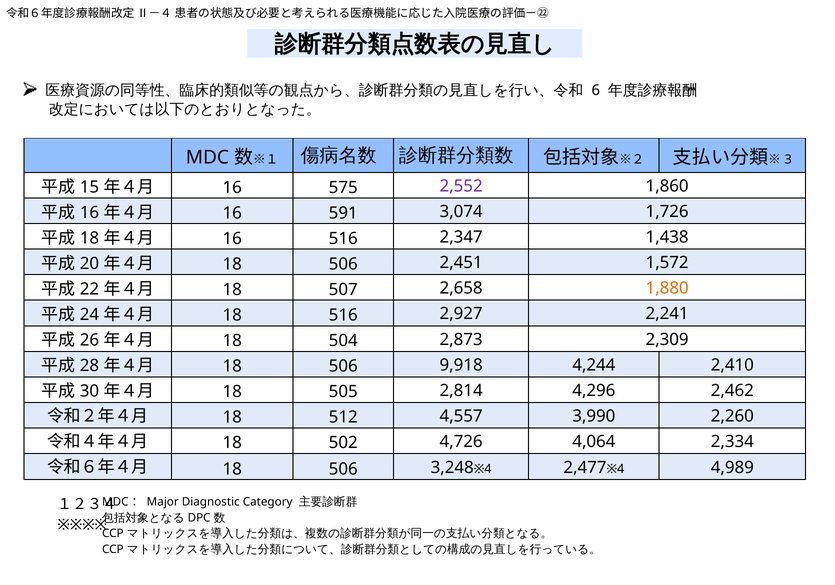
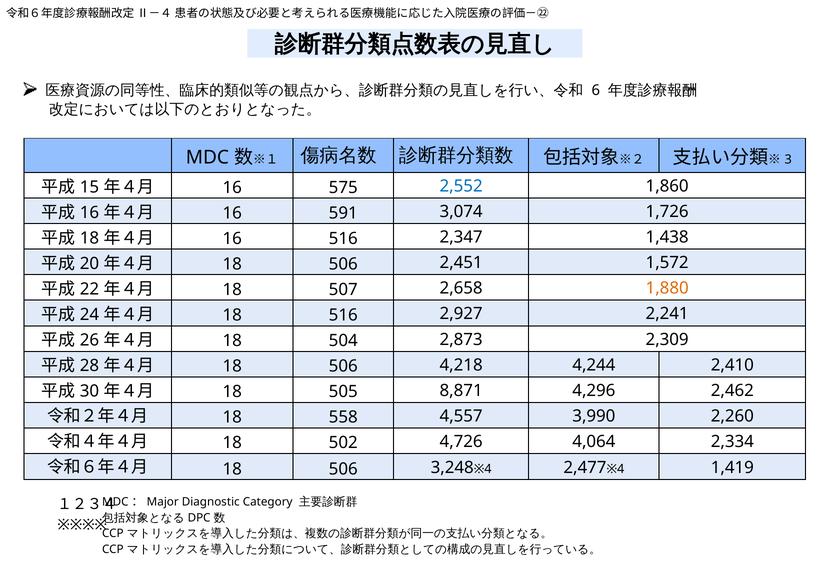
2,552 colour: purple -> blue (461, 186)
9,918: 9,918 -> 4,218 (461, 365)
2,814: 2,814 -> 8,871 (461, 391)
512: 512 -> 558 (343, 417)
4,989: 4,989 -> 1,419 (732, 467)
